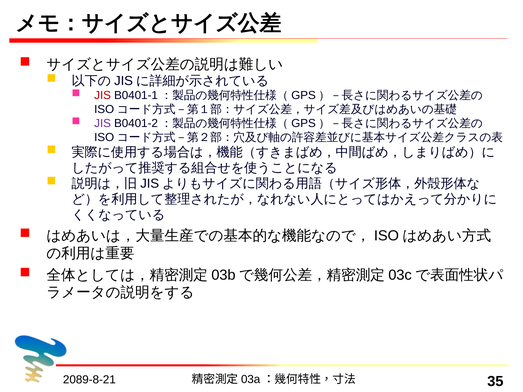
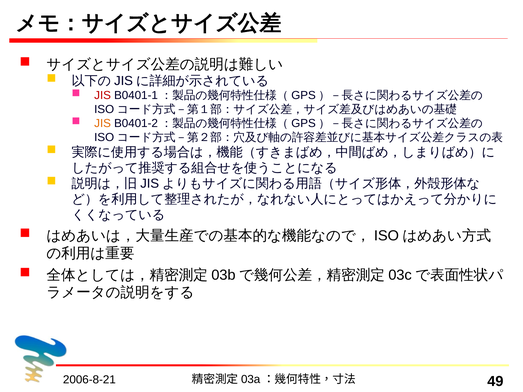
JIS colour: purple -> orange (103, 123)
2089-8-21: 2089-8-21 -> 2006-8-21 (89, 380)
35: 35 -> 49 (495, 381)
